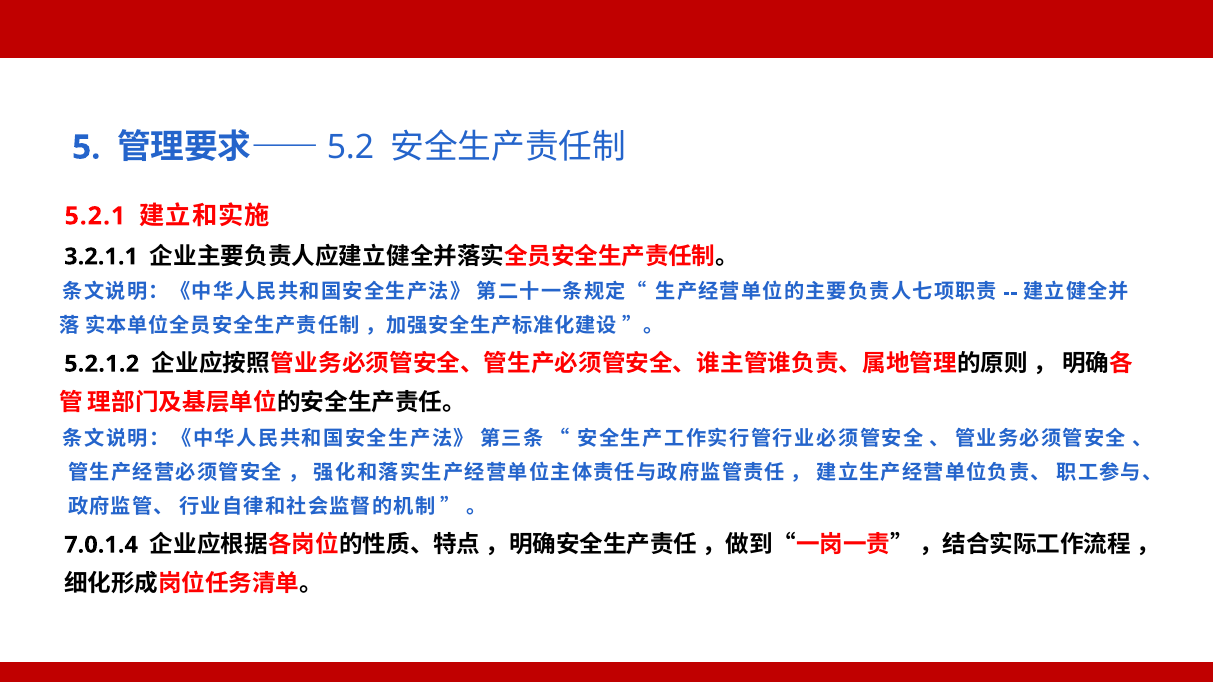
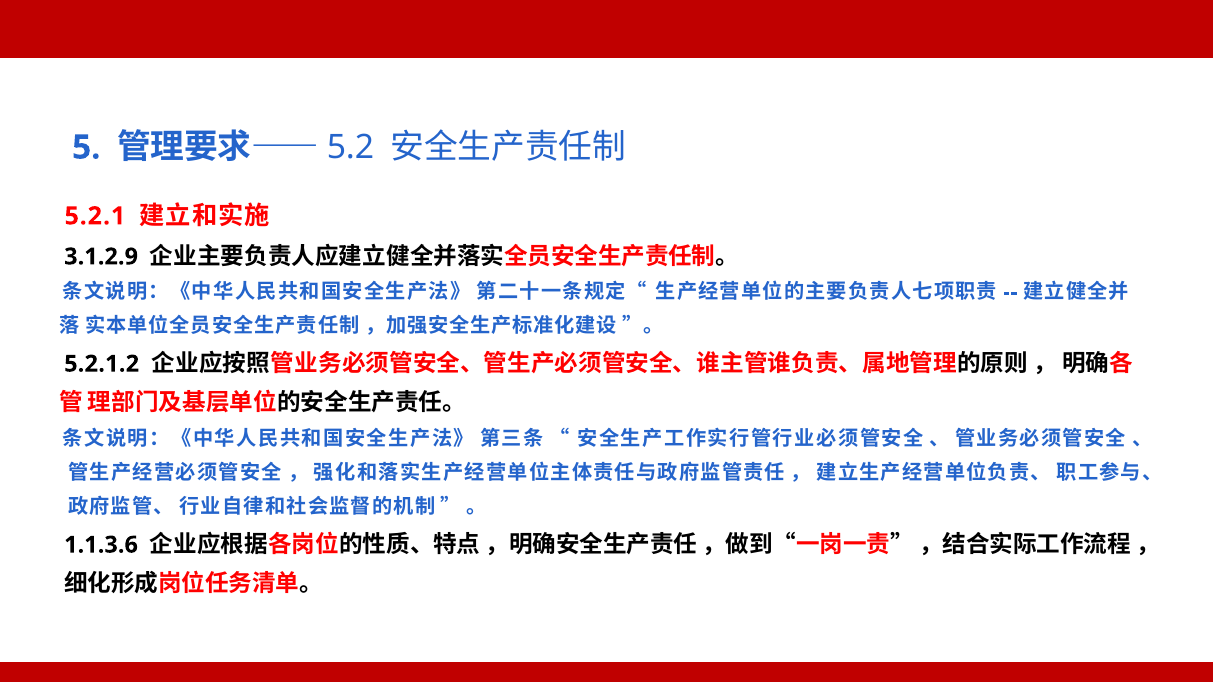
3.2.1.1: 3.2.1.1 -> 3.1.2.9 (101, 257)
7.0.1.4: 7.0.1.4 -> 1.1.3.6 (101, 545)
